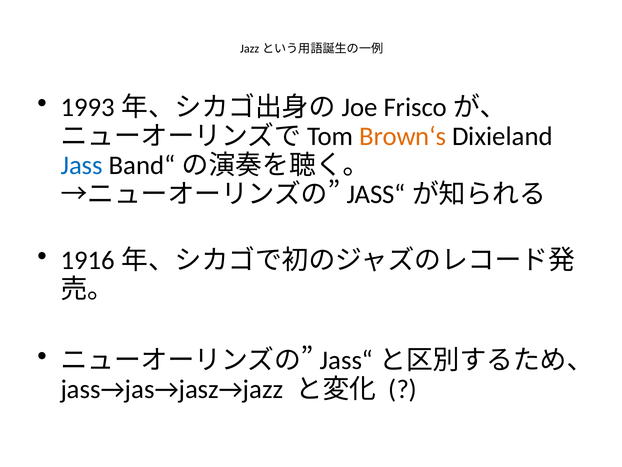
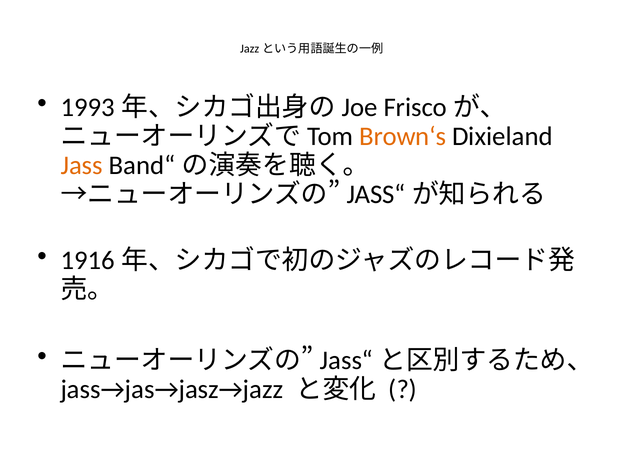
Jass colour: blue -> orange (82, 165)
